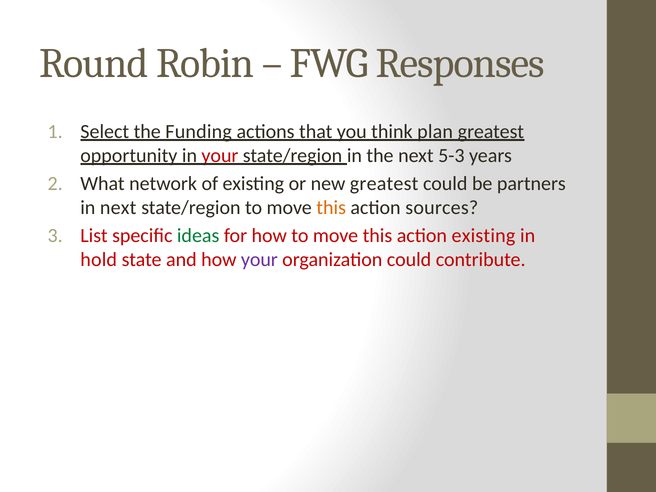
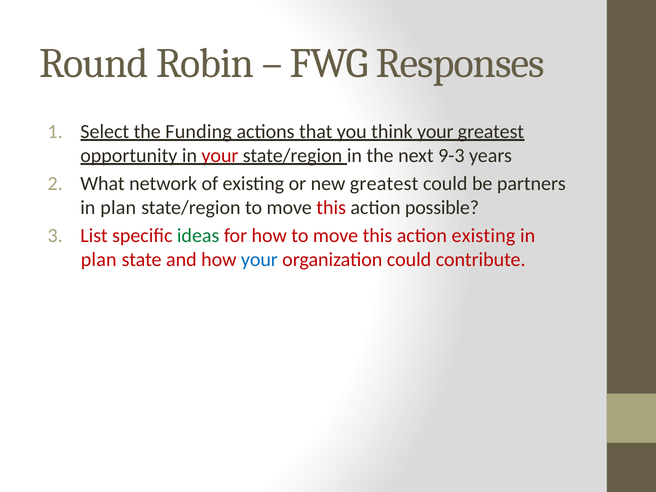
think plan: plan -> your (435, 132)
5-3: 5-3 -> 9-3 (451, 156)
next: next -> plan (118, 208)
this colour: orange -> red (331, 208)
sources: sources -> possible (442, 208)
hold: hold -> plan (99, 260)
your colour: purple -> blue (259, 260)
